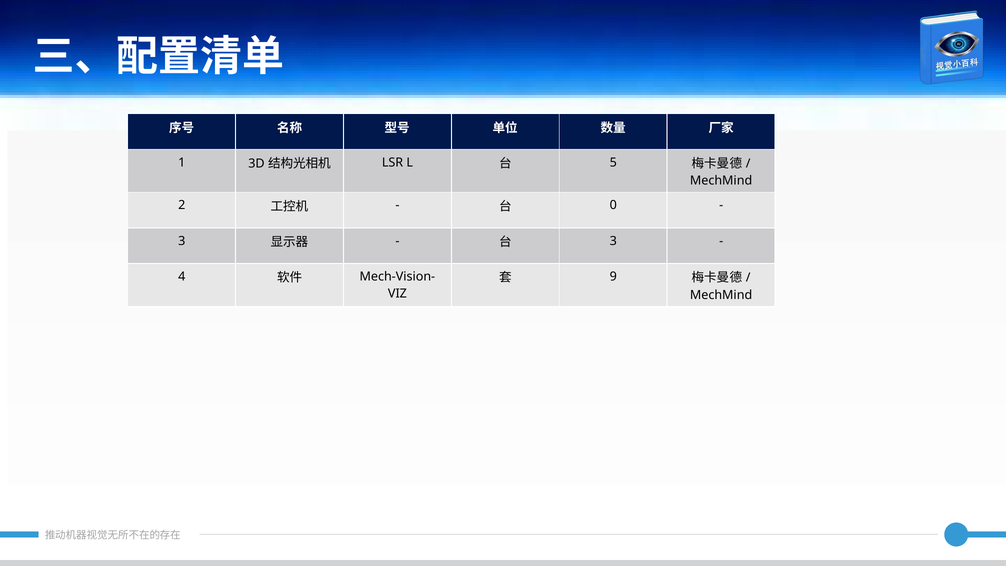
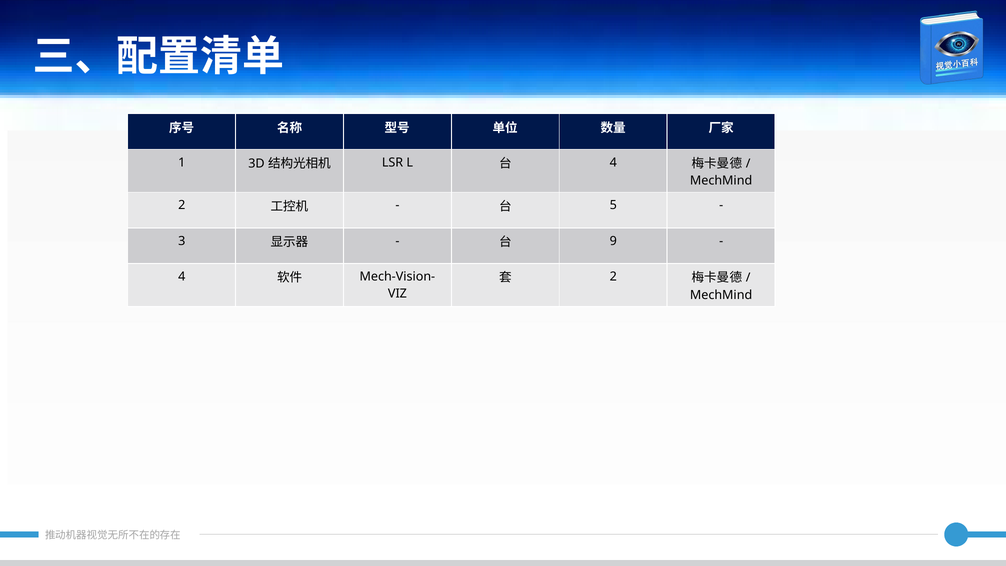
5: 5 -> 4 (613, 162)
0: 0 -> 5 (613, 205)
3: 3 -> 9 (613, 241)
9: 9 -> 2 (613, 277)
